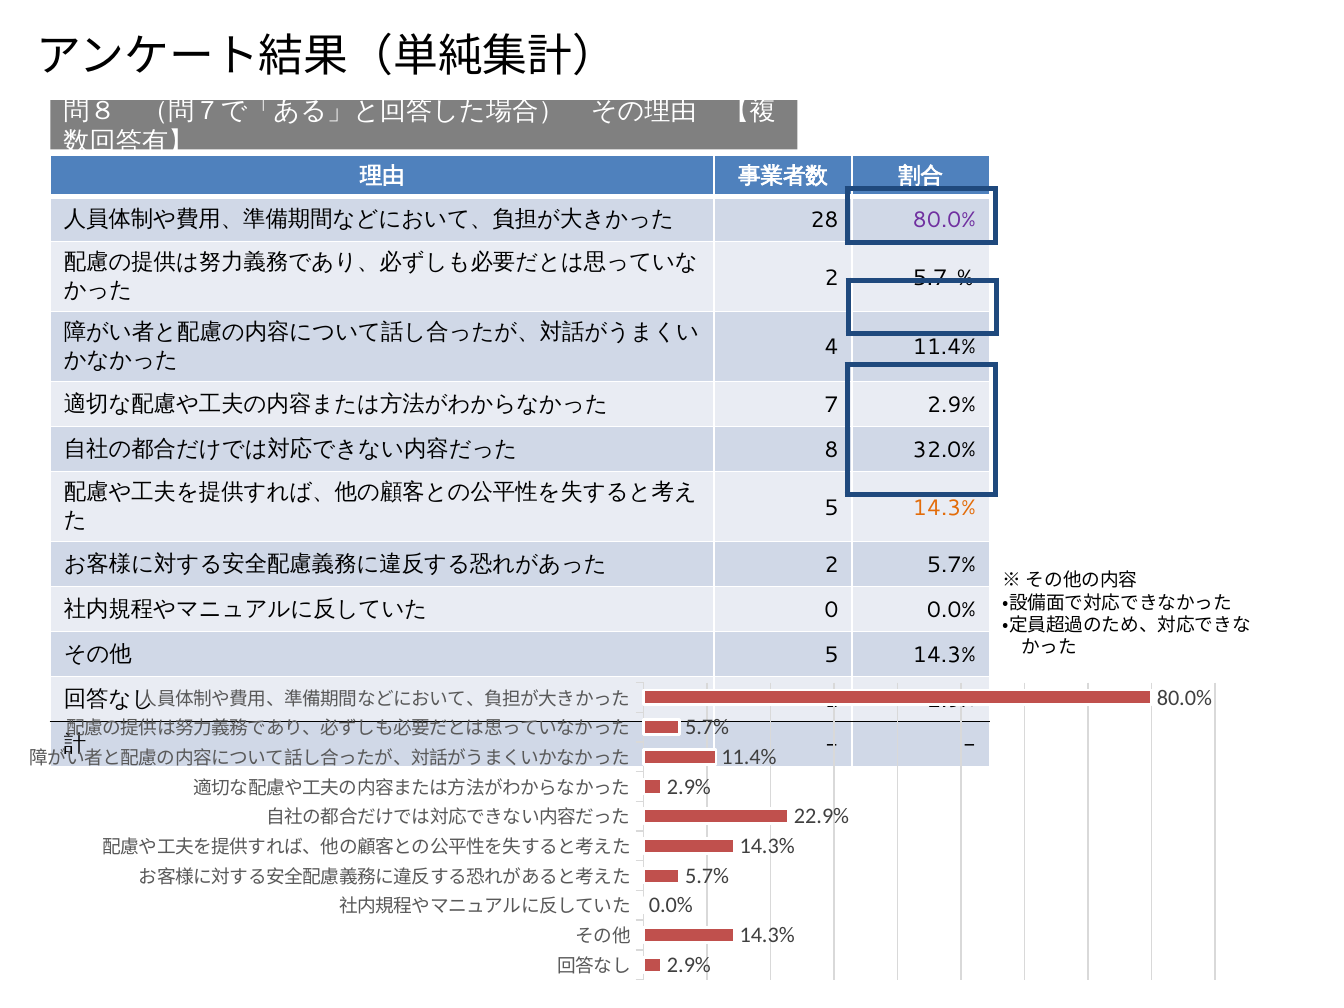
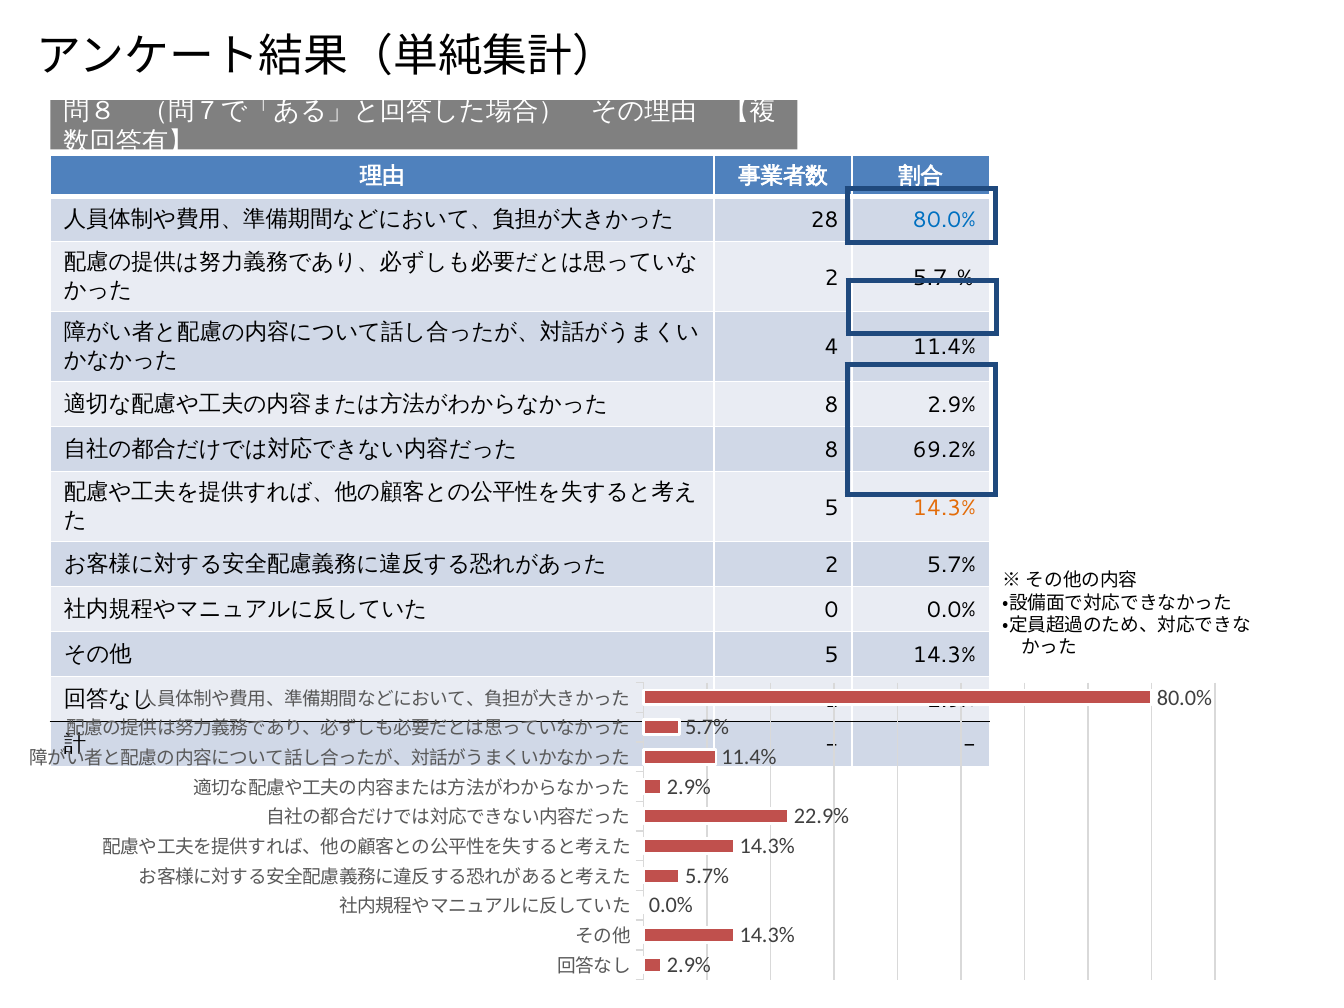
80.0% colour: purple -> blue (944, 220)
7: 7 -> 8 (831, 405)
32.0%: 32.0% -> 69.2% (944, 450)
